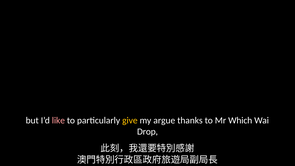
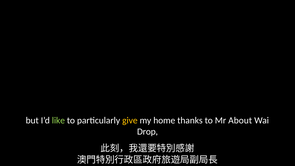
like colour: pink -> light green (58, 120)
argue: argue -> home (164, 120)
Which: Which -> About (240, 120)
